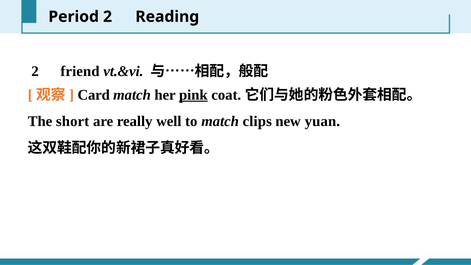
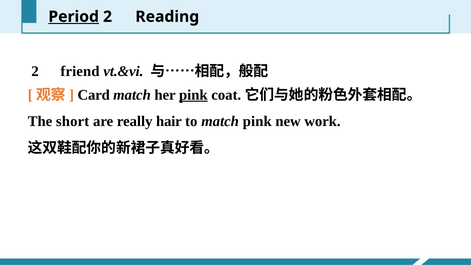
Period underline: none -> present (74, 17)
well: well -> hair (169, 121)
match clips: clips -> pink (257, 121)
yuan: yuan -> work (322, 121)
